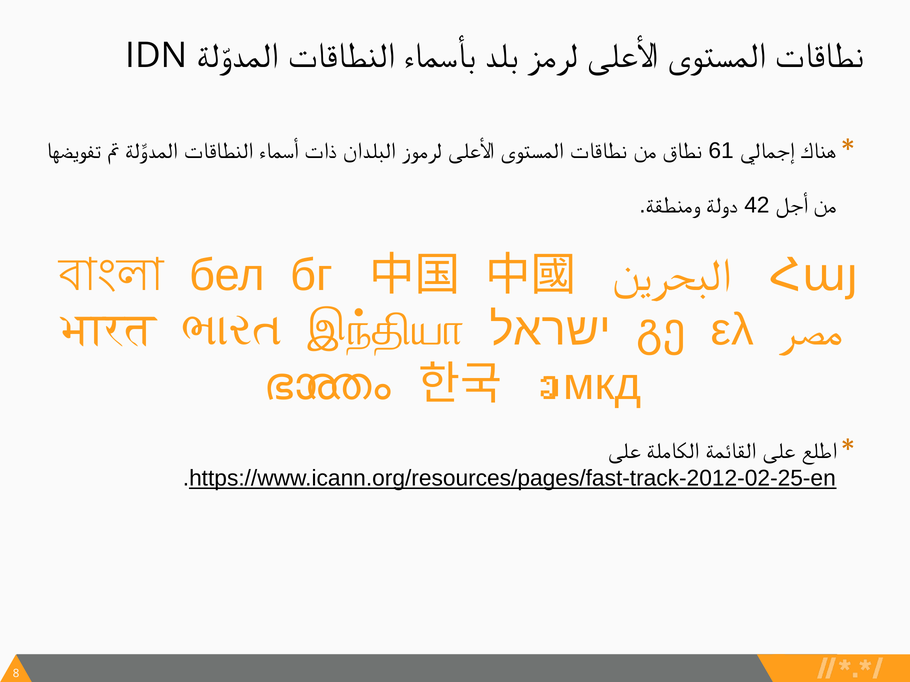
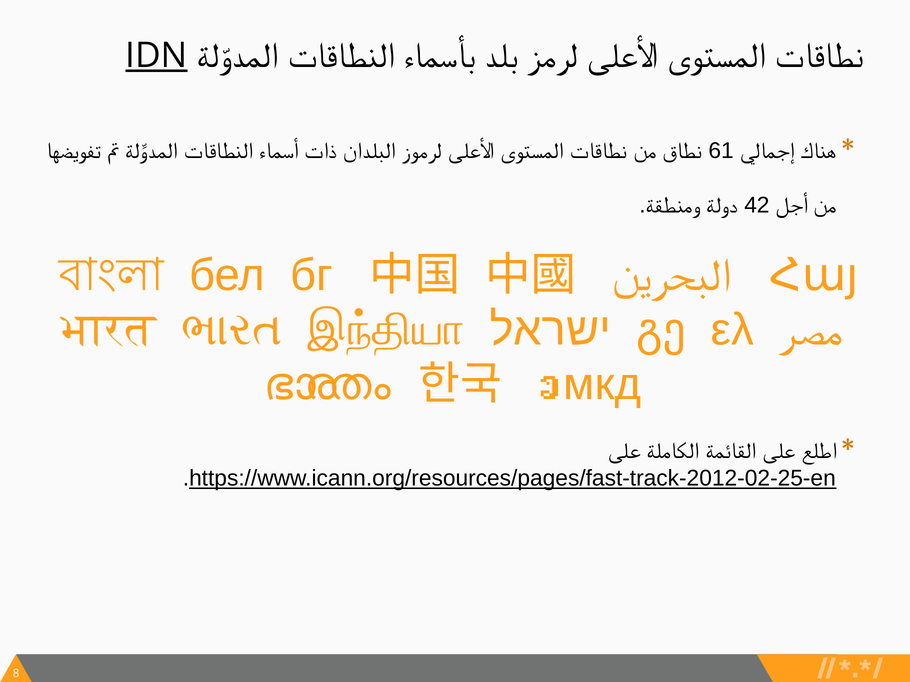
IDN underline: none -> present (156, 56)
